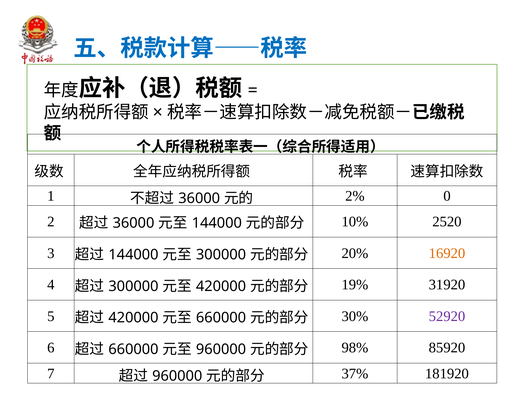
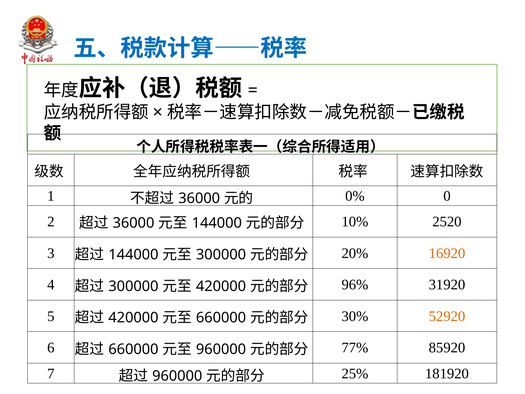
2%: 2% -> 0% (355, 196)
19%: 19% -> 96% (355, 285)
52920 colour: purple -> orange (447, 316)
98%: 98% -> 77% (355, 348)
37%: 37% -> 25% (355, 373)
